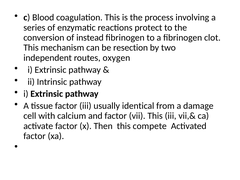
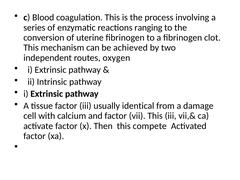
protect: protect -> ranging (148, 28)
instead: instead -> uterine (90, 38)
resection: resection -> achieved (130, 48)
